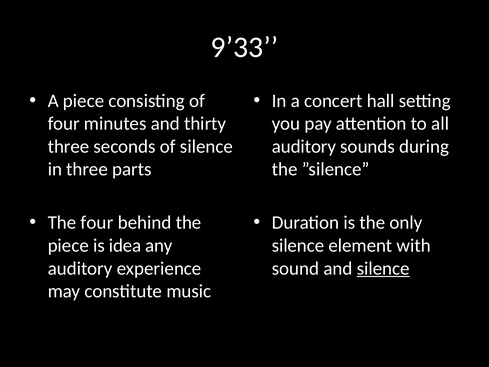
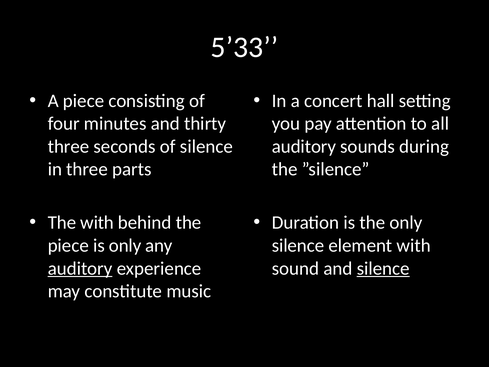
9’33: 9’33 -> 5’33 (244, 47)
The four: four -> with (97, 223)
is idea: idea -> only (125, 245)
auditory underline: none -> present (80, 268)
